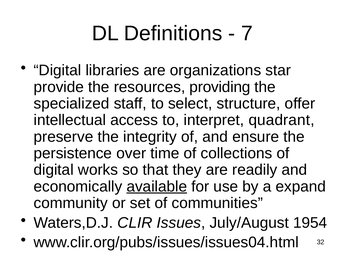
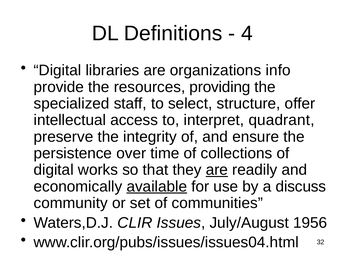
7: 7 -> 4 (247, 33)
star: star -> info (278, 70)
are underline: none -> present (217, 170)
expand: expand -> discuss (301, 186)
1954: 1954 -> 1956 (310, 223)
